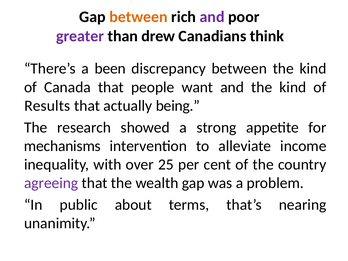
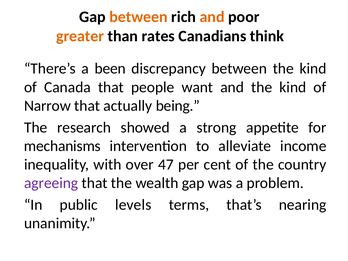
and colour: purple -> orange (212, 17)
greater colour: purple -> orange (80, 36)
drew: drew -> rates (158, 36)
Results: Results -> Narrow (47, 106)
25: 25 -> 47 (166, 165)
about: about -> levels (133, 205)
